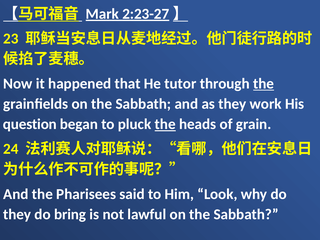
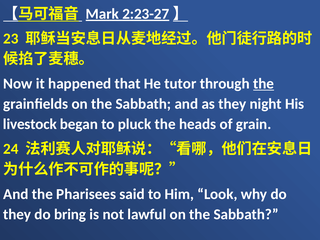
work: work -> night (266, 104)
question: question -> livestock (30, 124)
the underline: present -> none (165, 124)
